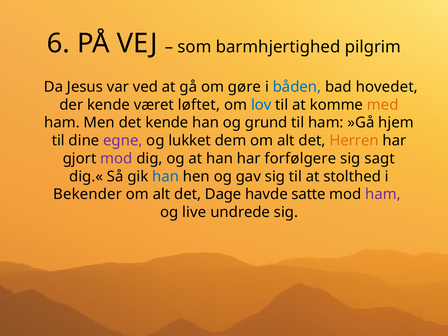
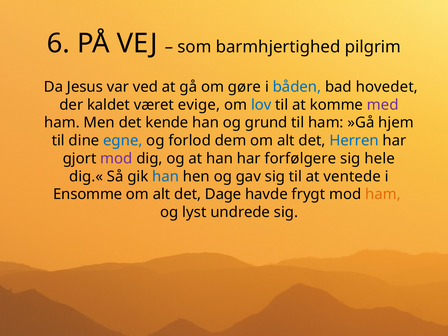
der kende: kende -> kaldet (109, 105)
løftet: løftet -> evige (199, 105)
med colour: orange -> purple (383, 105)
egne colour: purple -> blue (123, 141)
lukket: lukket -> forlod (190, 141)
Herren colour: orange -> blue (354, 141)
sagt: sagt -> hele (380, 159)
stolthed: stolthed -> ventede (352, 176)
Bekender: Bekender -> Ensomme (88, 194)
satte: satte -> frygt (308, 194)
ham colour: purple -> orange (383, 194)
live: live -> lyst (194, 212)
